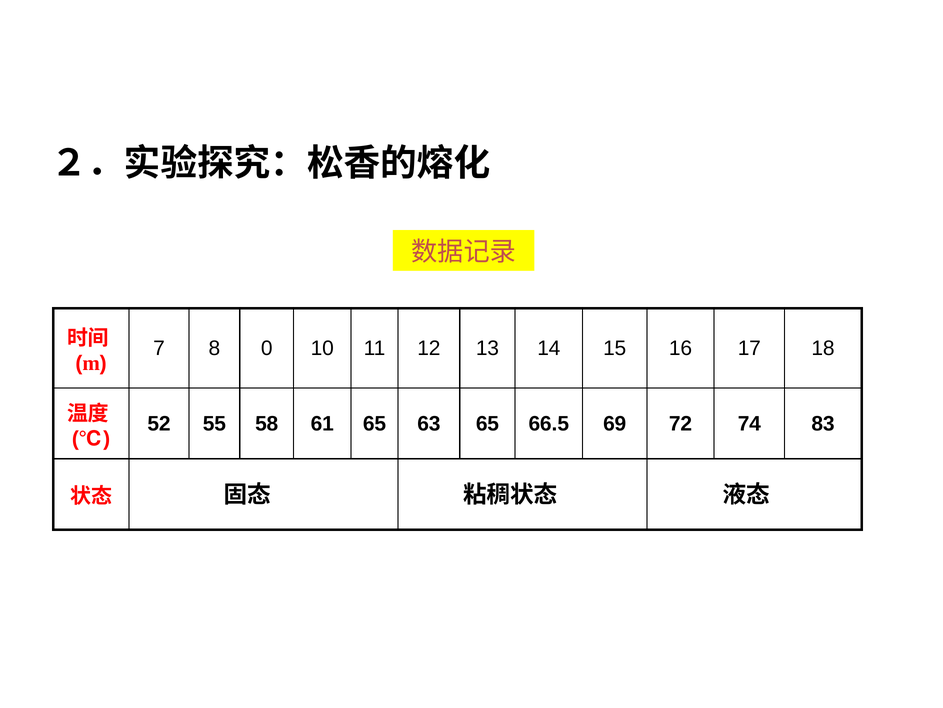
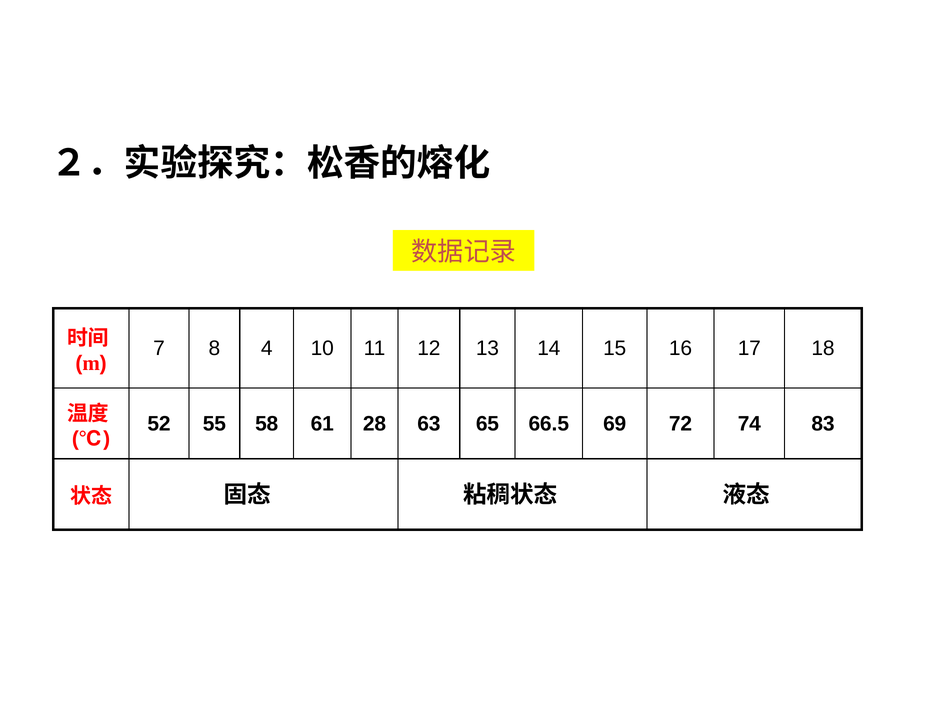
0: 0 -> 4 (267, 348)
61 65: 65 -> 28 (375, 423)
